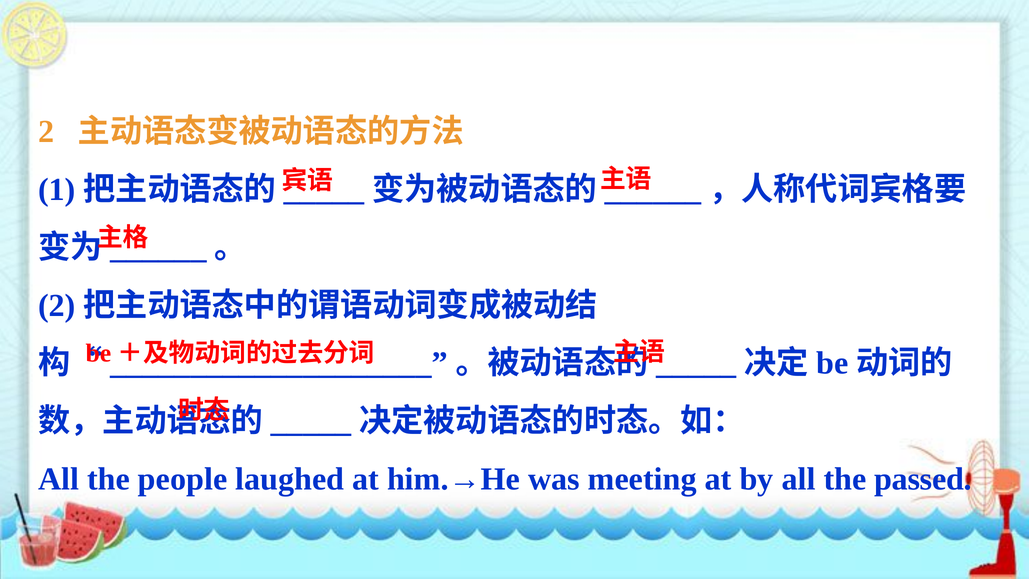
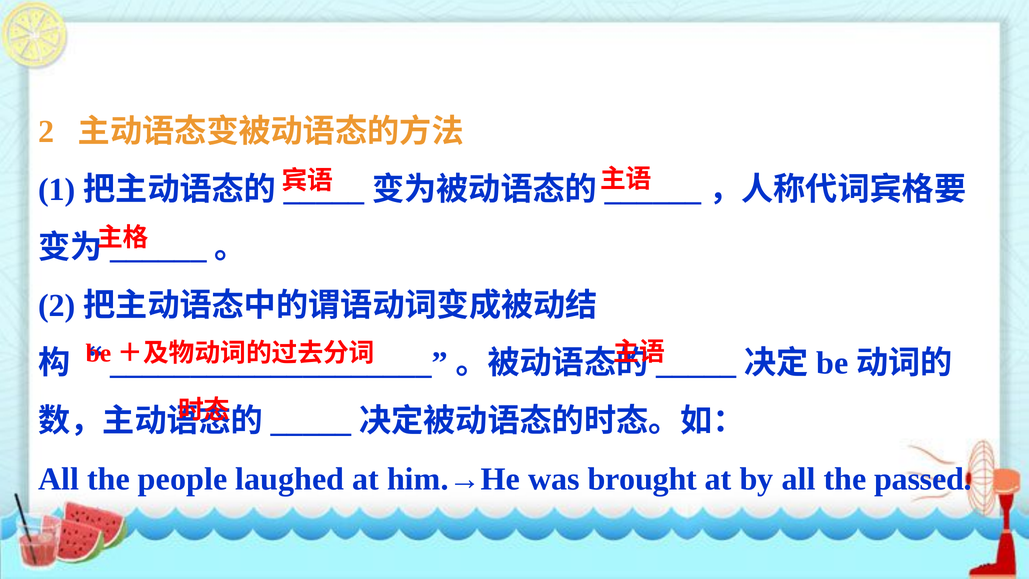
meeting: meeting -> brought (642, 479)
